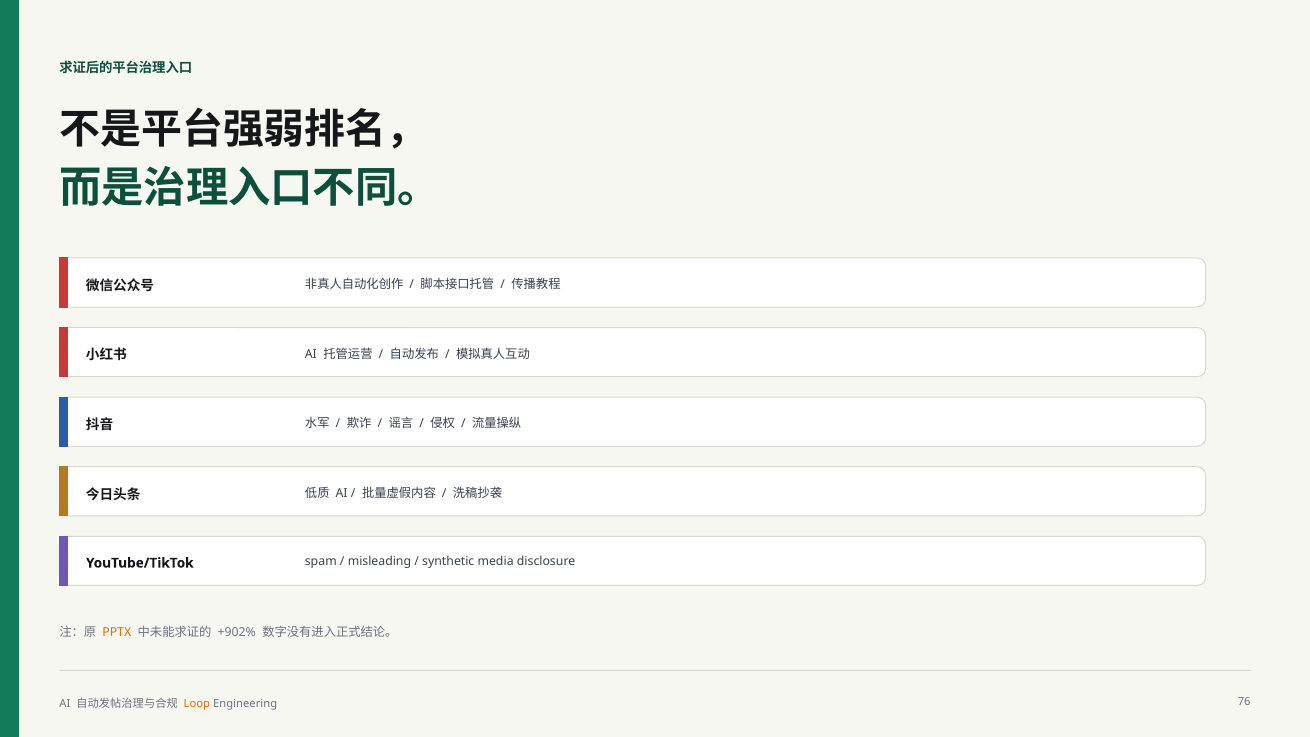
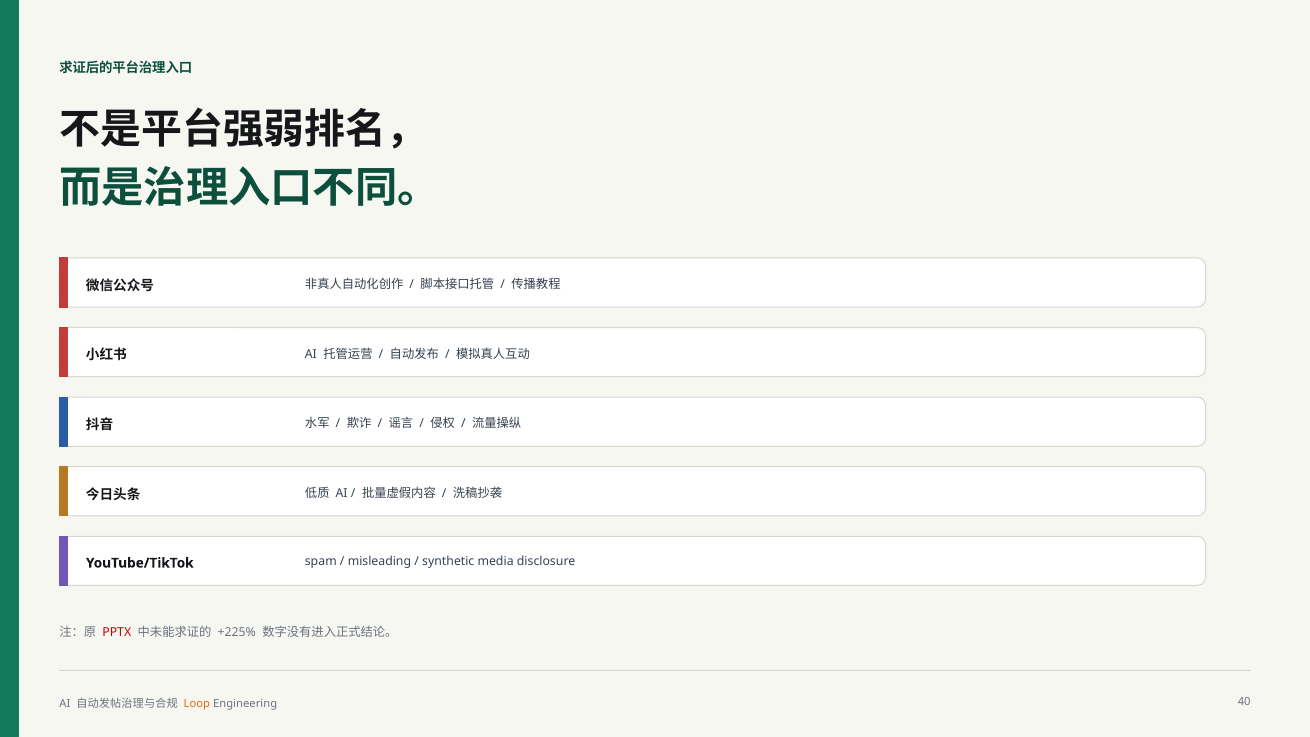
PPTX colour: orange -> red (117, 633)
+902%: +902% -> +225% (237, 633)
76: 76 -> 40 (1244, 702)
